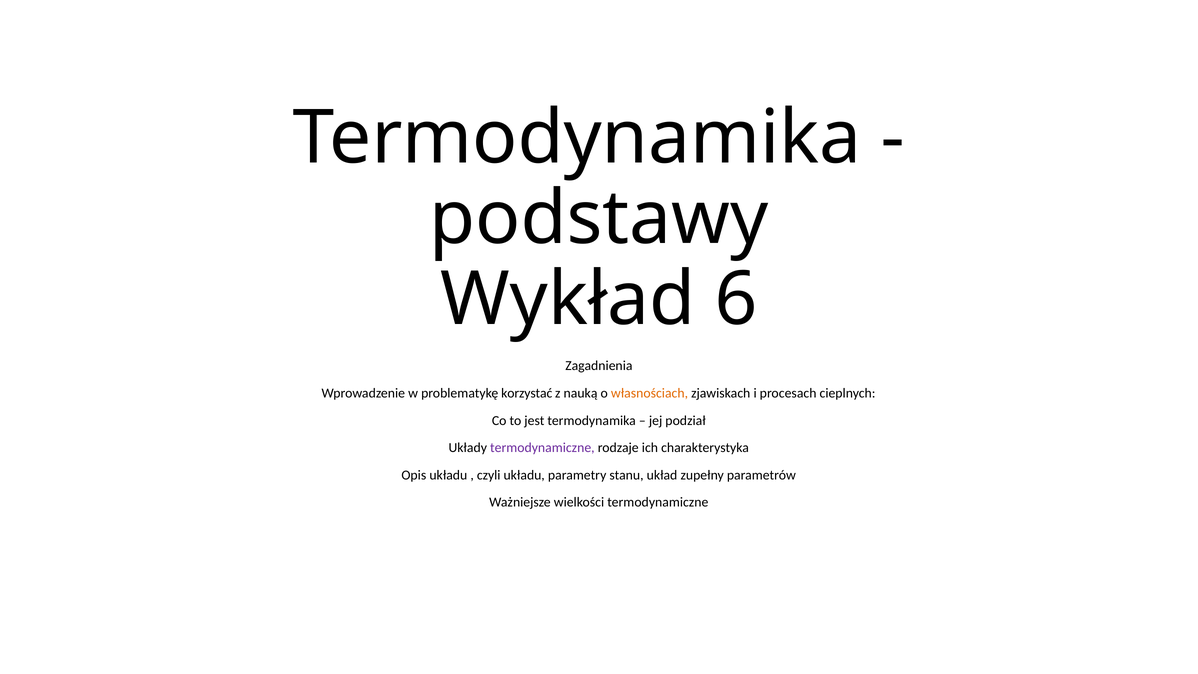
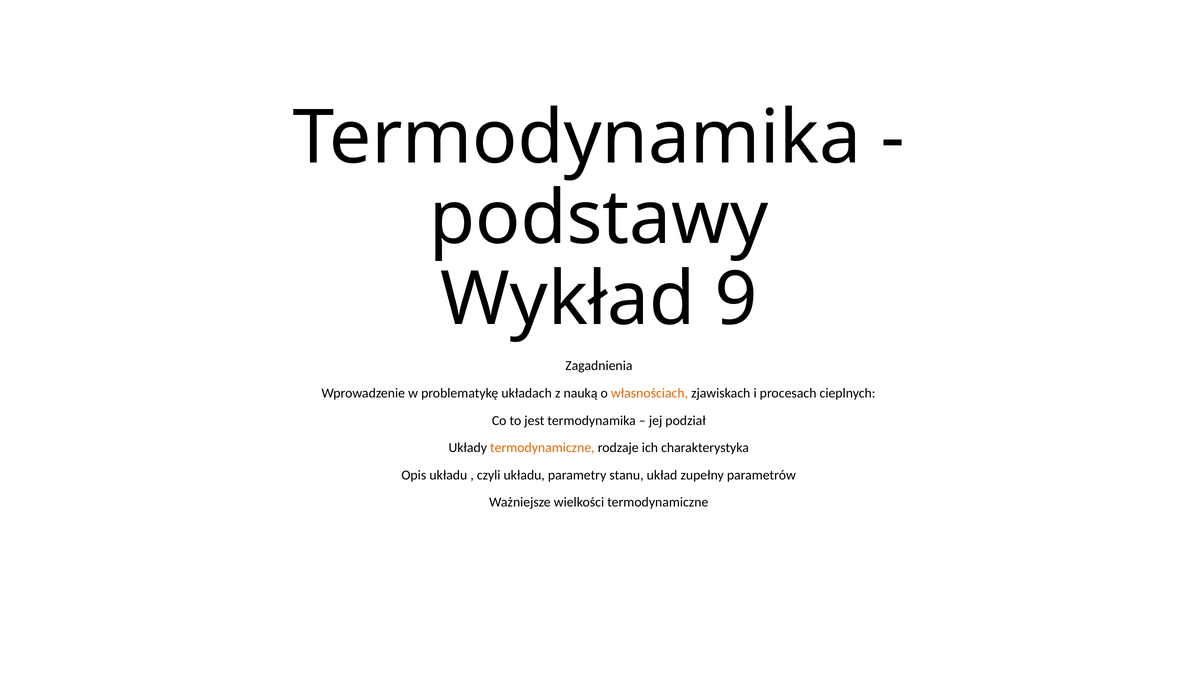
6: 6 -> 9 (736, 299)
korzystać: korzystać -> układach (527, 393)
termodynamiczne colour: purple -> orange (542, 448)
